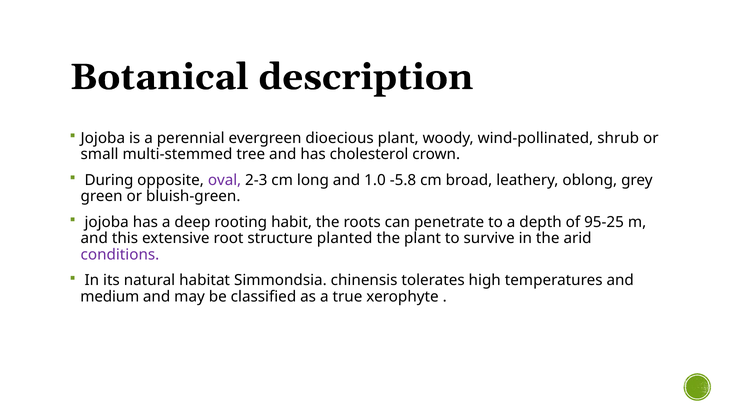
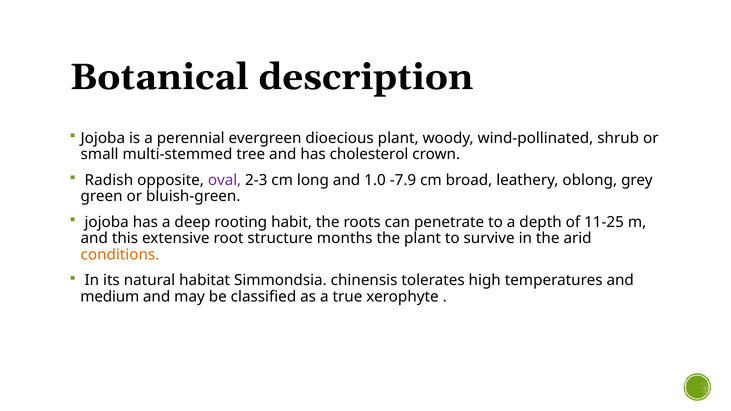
During: During -> Radish (109, 180)
-5.8: -5.8 -> -7.9 (403, 180)
95-25: 95-25 -> 11-25 (604, 222)
planted: planted -> months (345, 239)
conditions colour: purple -> orange (120, 255)
